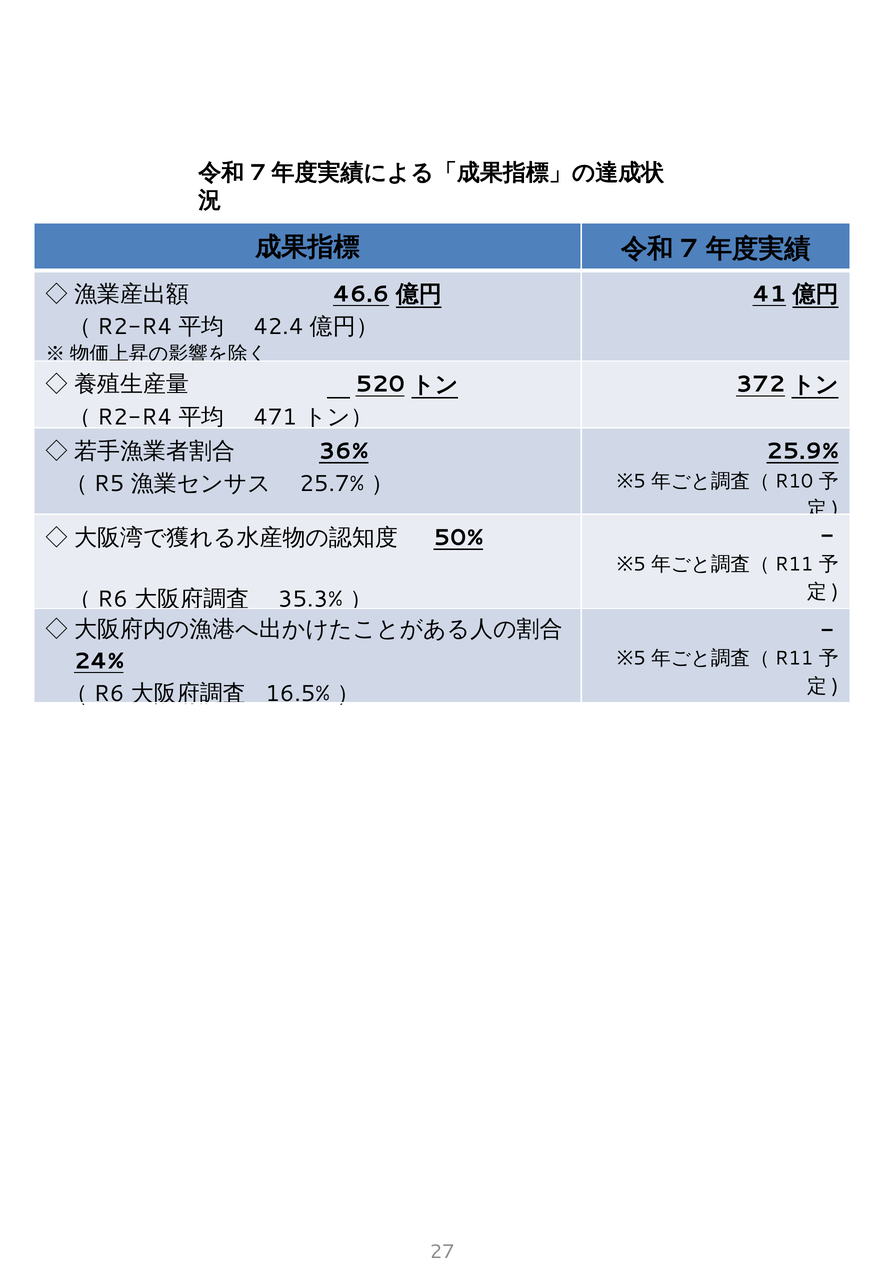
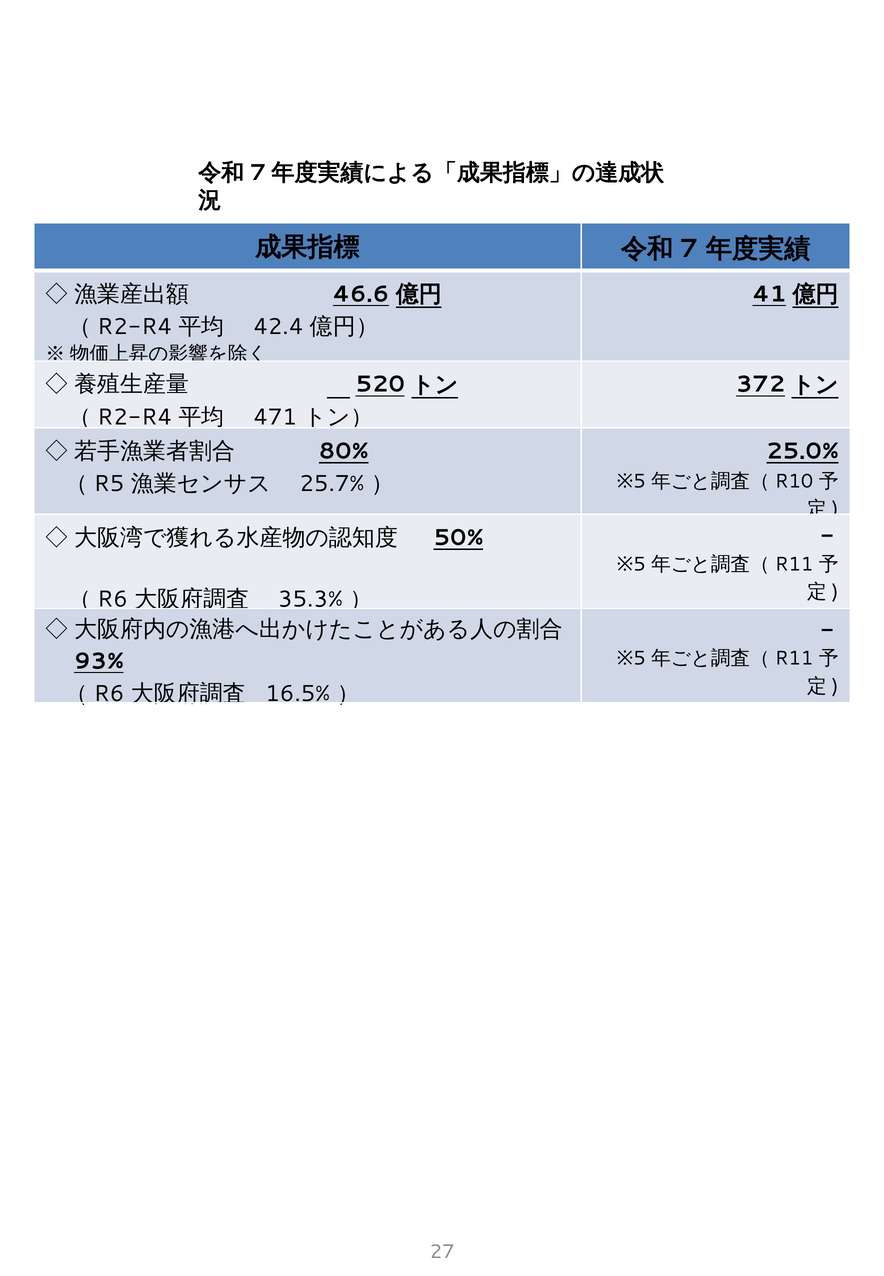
25.9%: 25.9% -> 25.0% (802, 452)
36%: 36% -> 80% (344, 452)
24%: 24% -> 93% (99, 662)
